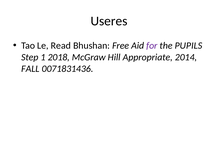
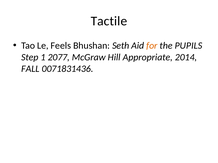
Useres: Useres -> Tactile (109, 21)
Read: Read -> Feels (61, 46)
Free: Free -> Seth (121, 46)
for colour: purple -> orange (152, 46)
2018: 2018 -> 2077 (59, 57)
